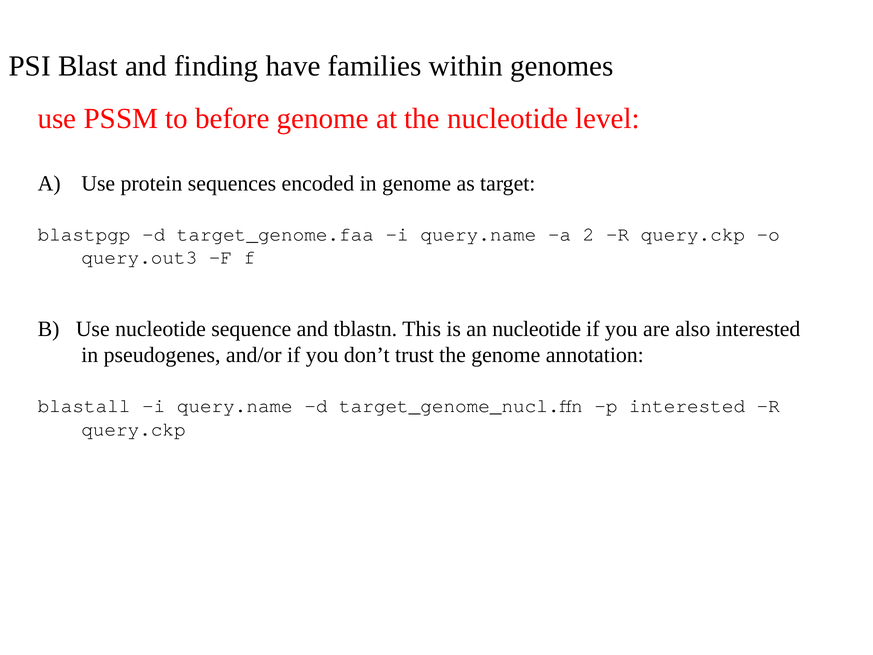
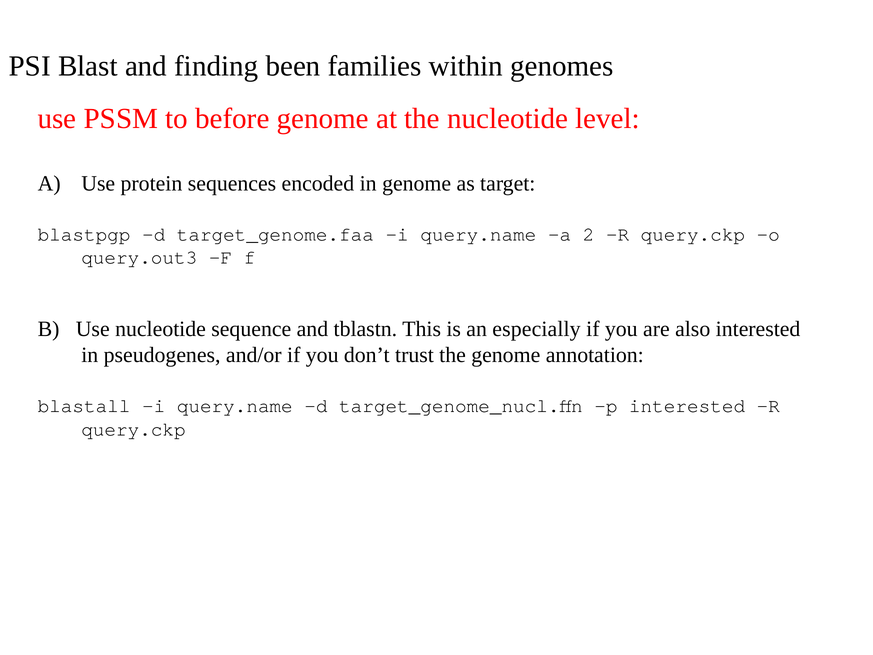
have: have -> been (293, 66)
an nucleotide: nucleotide -> especially (537, 329)
